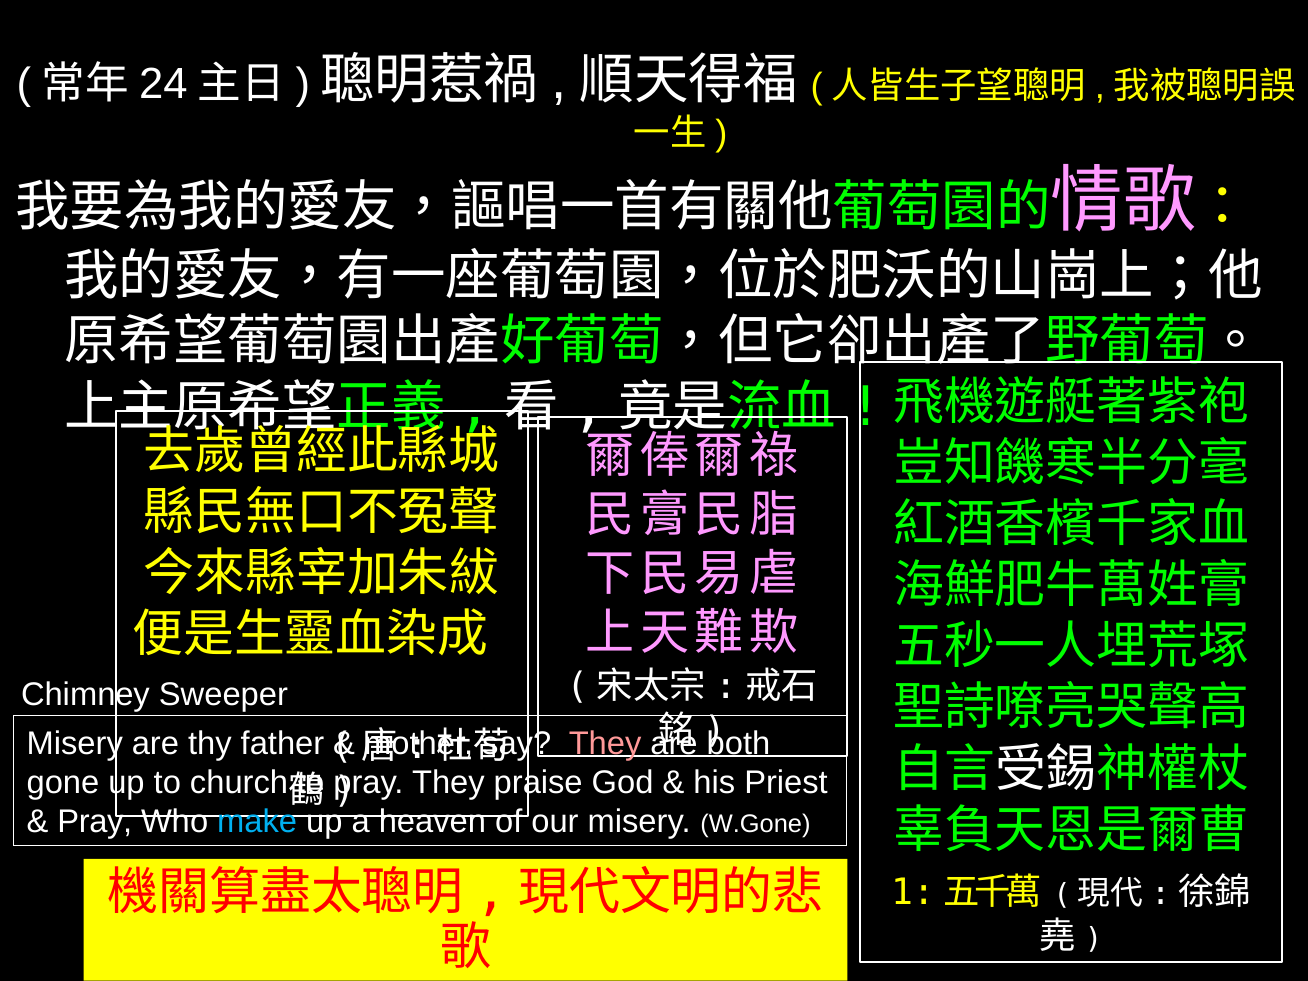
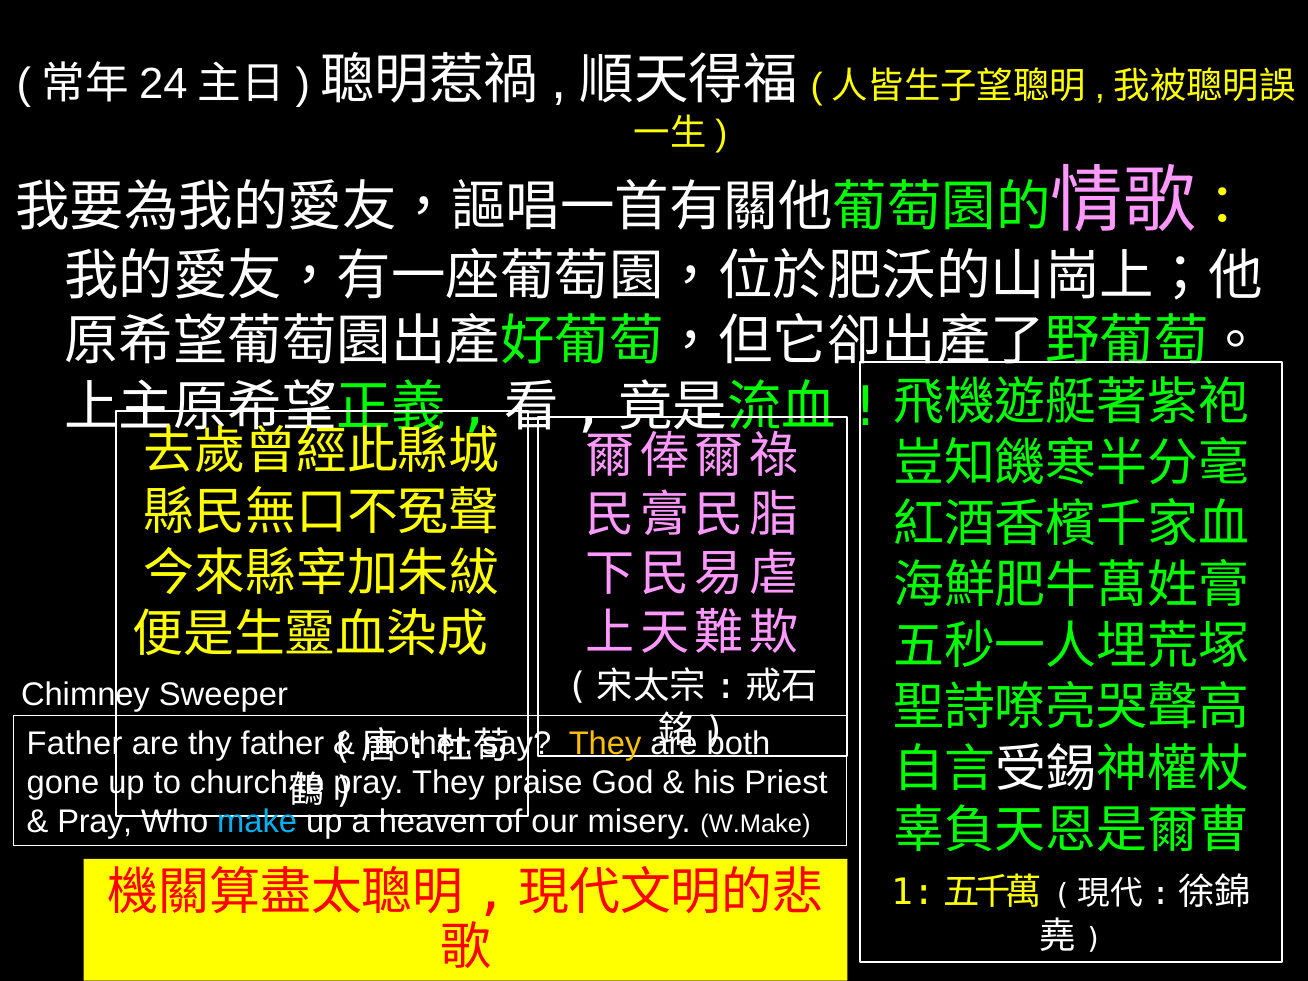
Misery: Misery -> Father (75, 744)
They colour: pink -> yellow (605, 744)
W.Gone: W.Gone -> W.Make (755, 824)
